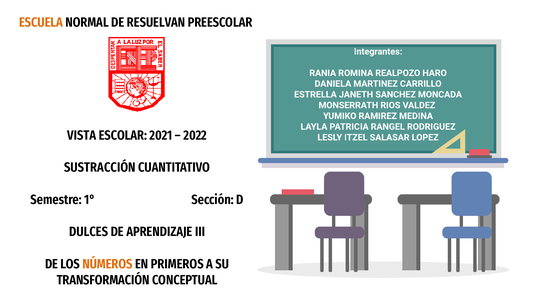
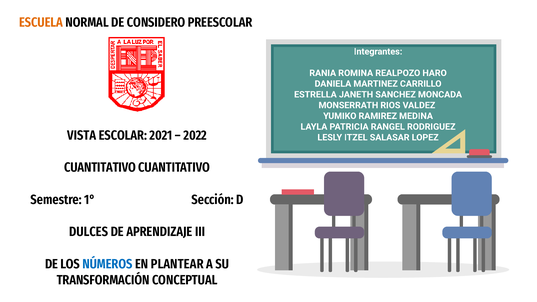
RESUELVAN: RESUELVAN -> CONSIDERO (156, 23)
SUSTRACCIÓN: SUSTRACCIÓN -> CUANTITATIVO (100, 167)
NÚMEROS colour: orange -> blue (108, 264)
PRIMEROS: PRIMEROS -> PLANTEAR (177, 264)
